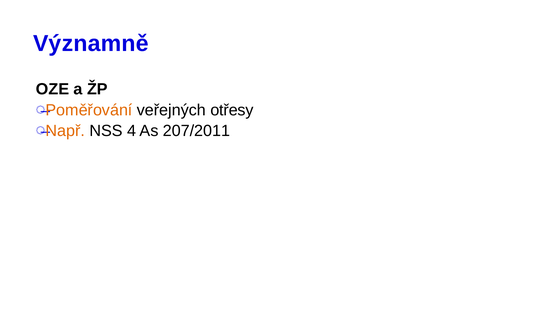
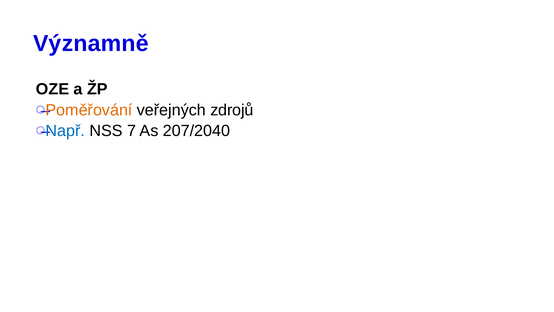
otřesy: otřesy -> zdrojů (232, 110)
Např colour: orange -> blue (65, 131)
4: 4 -> 7 (132, 131)
207/2011: 207/2011 -> 207/2040 (197, 131)
